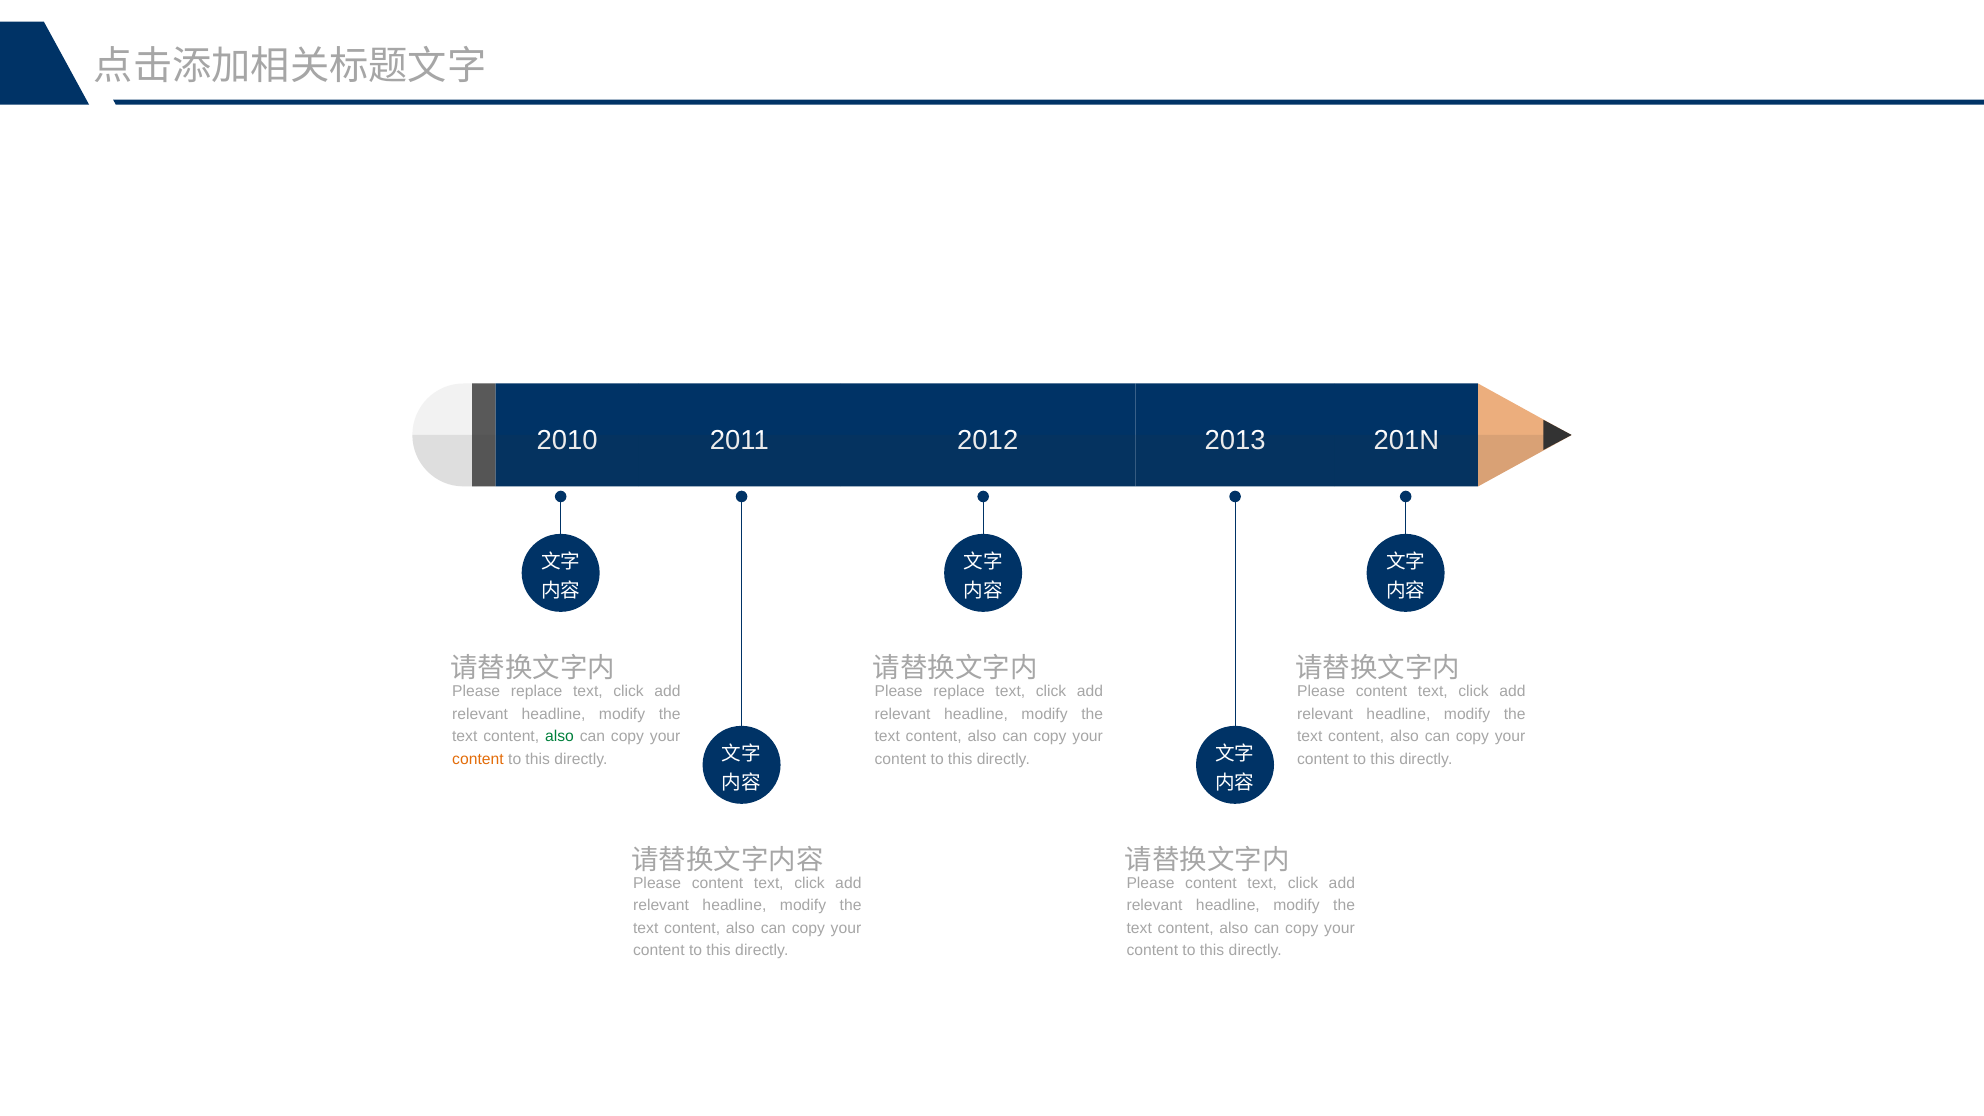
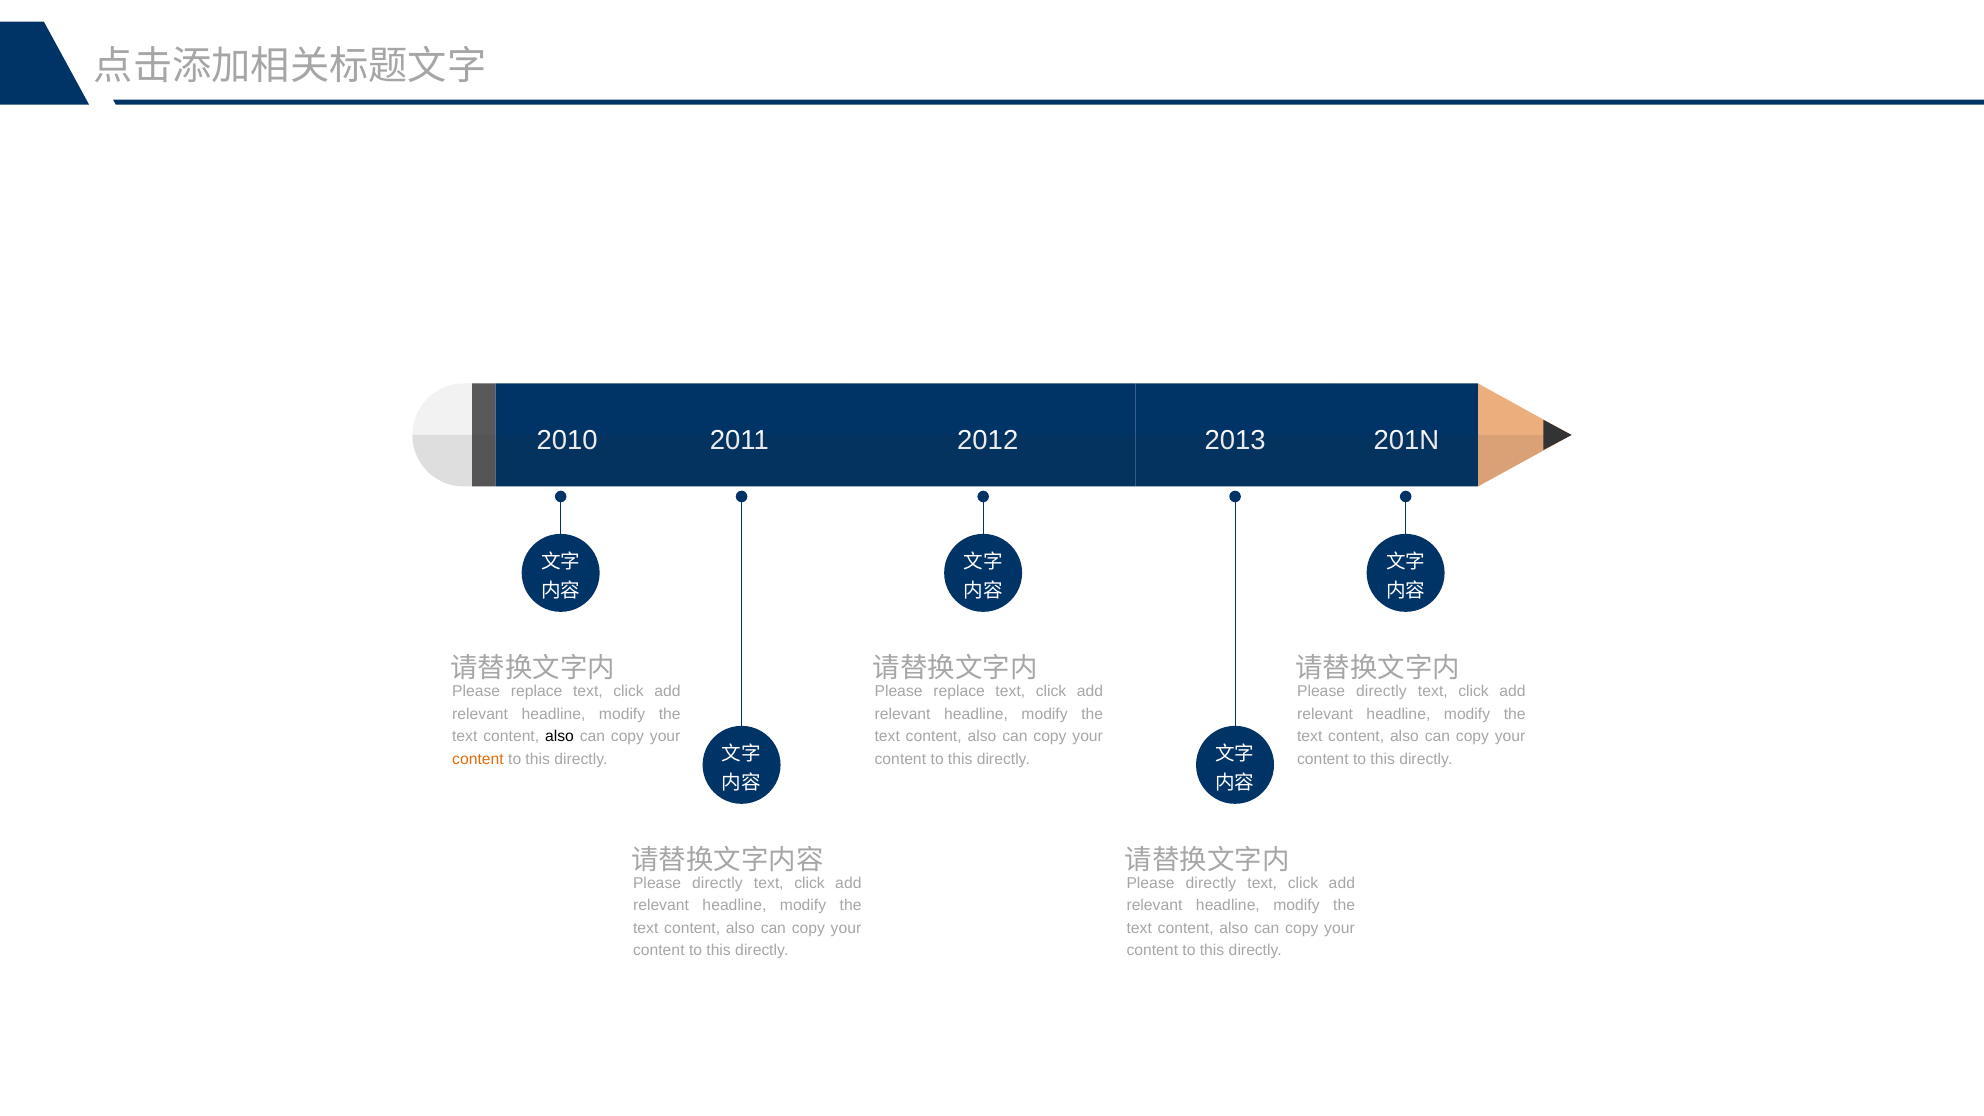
content: content -> directly (1381, 691)
also colour: green -> black (559, 736)
content: content -> directly (717, 883)
content: content -> directly (1211, 883)
